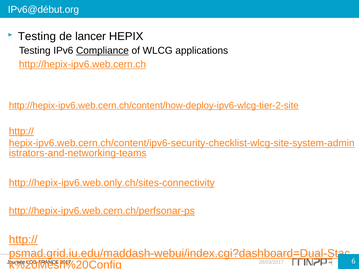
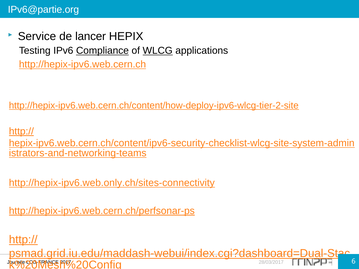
IPv6@début.org: IPv6@début.org -> IPv6@partie.org (43, 10)
Testing: Testing -> Service (37, 36)
WLCG underline: none -> present (158, 51)
